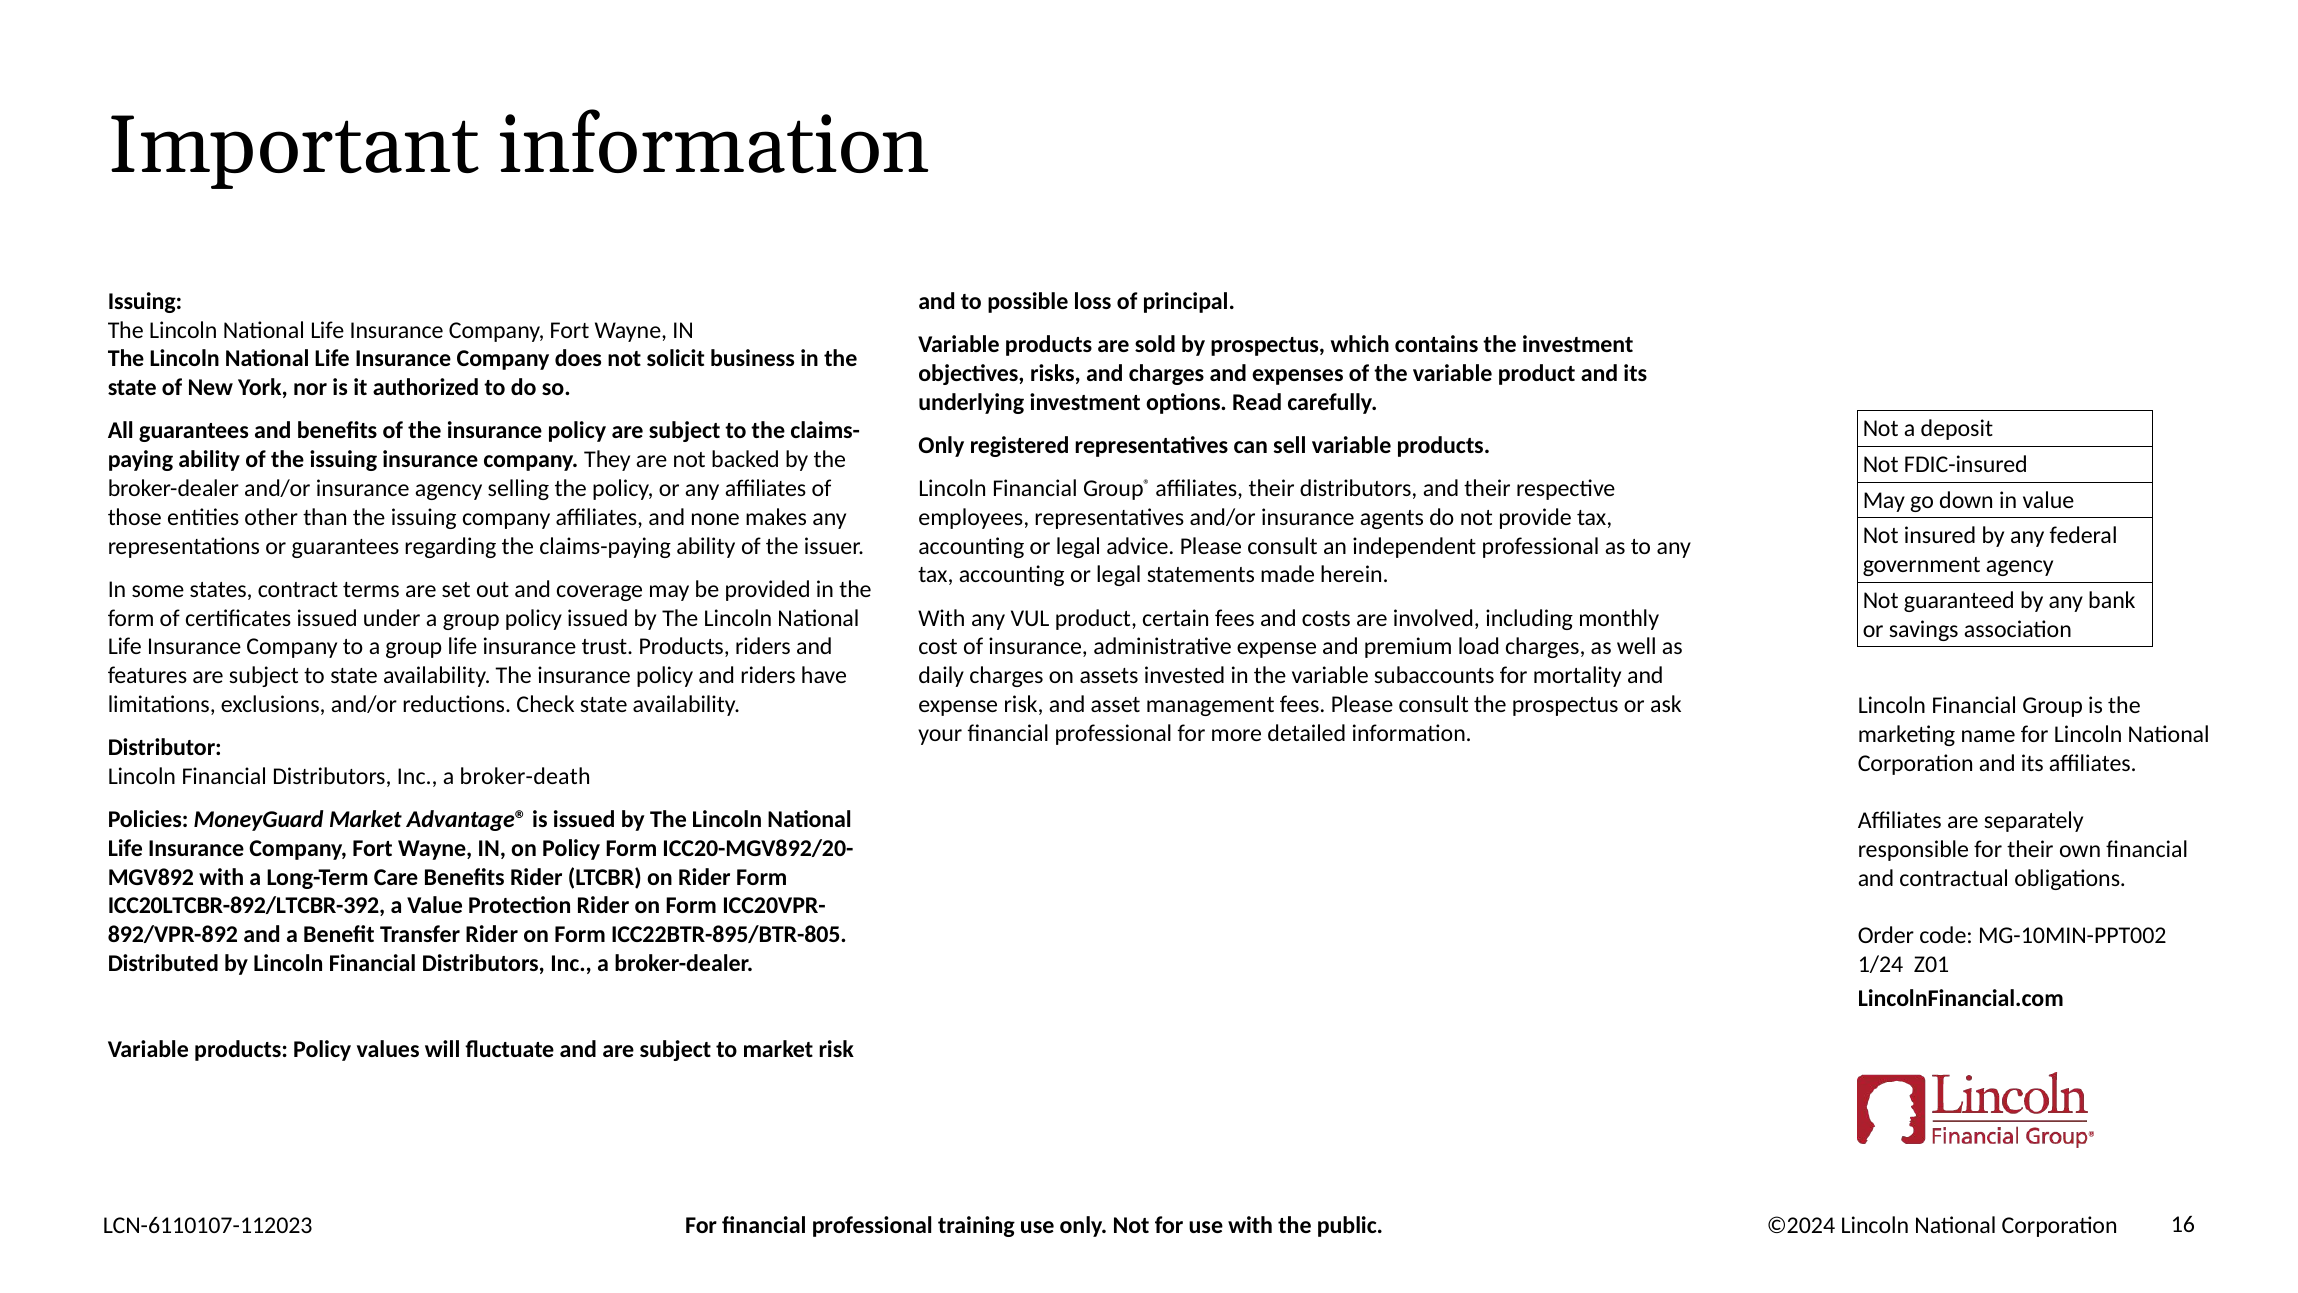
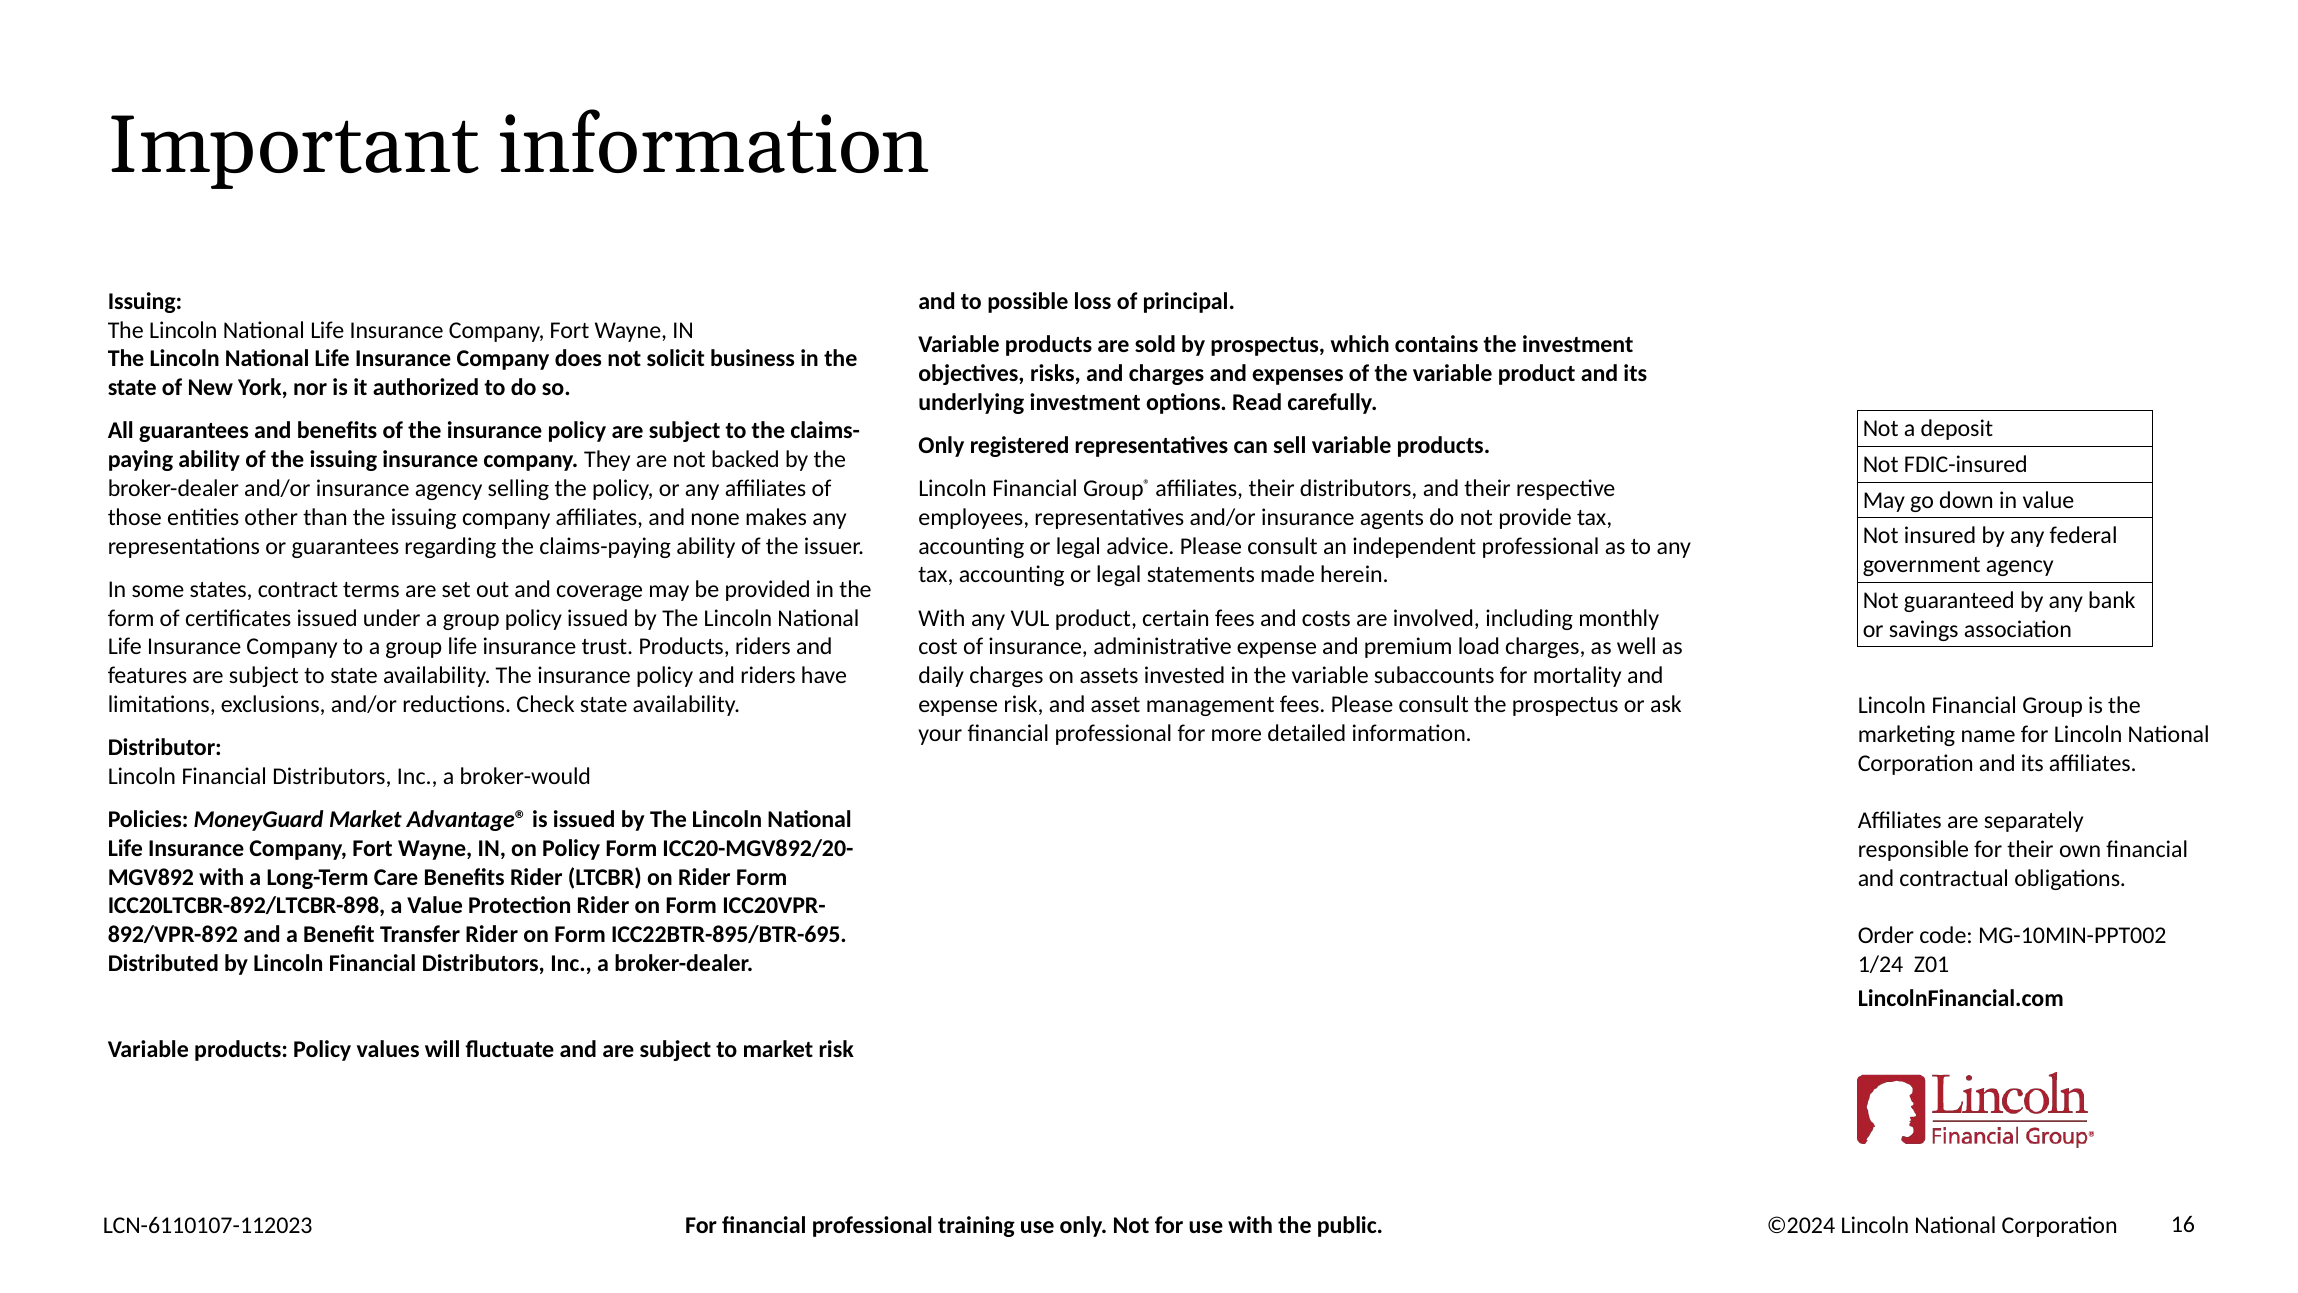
broker-death: broker-death -> broker-would (525, 776)
ICC20LTCBR-892/LTCBR-392: ICC20LTCBR-892/LTCBR-392 -> ICC20LTCBR-892/LTCBR-898 (246, 906)
ICC22BTR-895/BTR-805: ICC22BTR-895/BTR-805 -> ICC22BTR-895/BTR-695 (729, 934)
